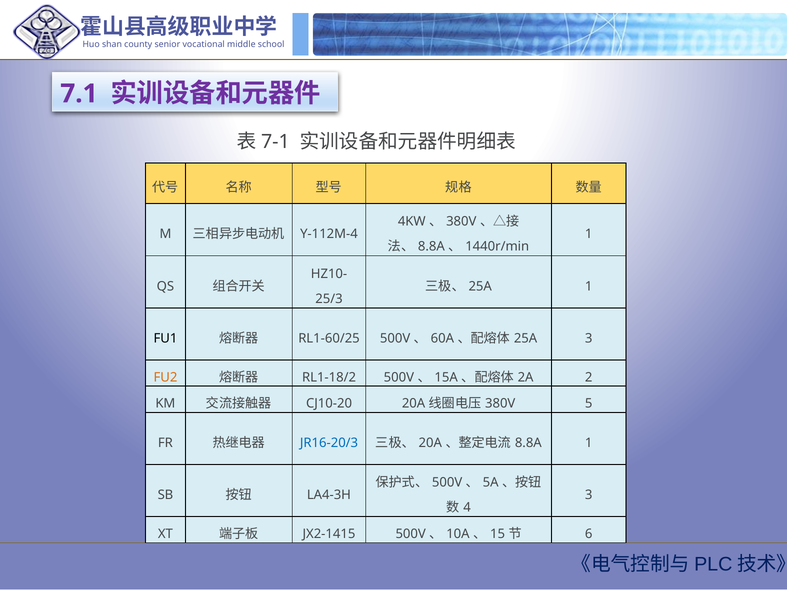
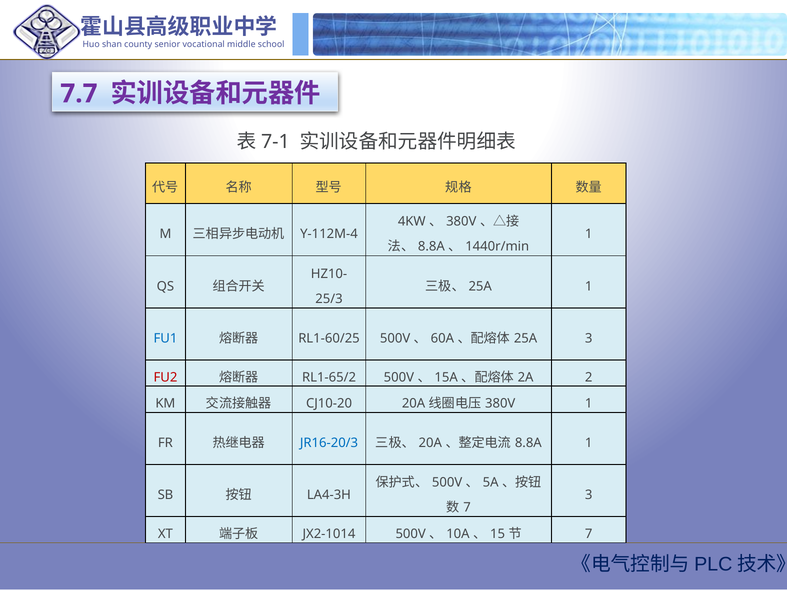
7.1: 7.1 -> 7.7 (79, 94)
FU1 colour: black -> blue (165, 339)
FU2 colour: orange -> red (165, 378)
RL1-18/2: RL1-18/2 -> RL1-65/2 (329, 378)
5: 5 -> 1 (589, 404)
4: 4 -> 7 (467, 508)
JX2-1415: JX2-1415 -> JX2-1014 (329, 534)
6: 6 -> 7 (589, 534)
